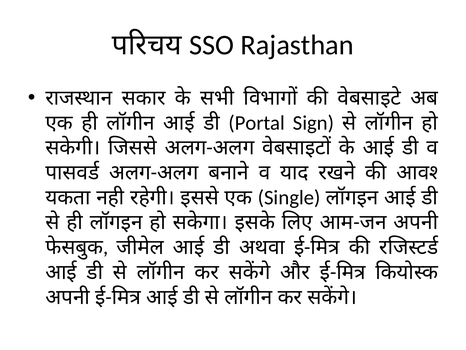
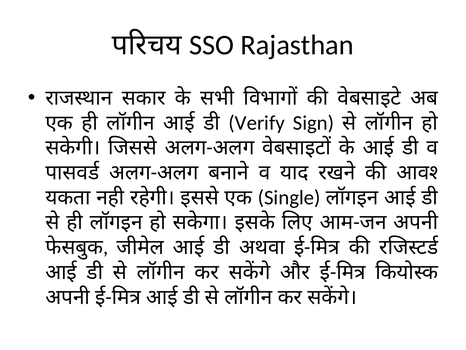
Portal: Portal -> Verify (257, 123)
